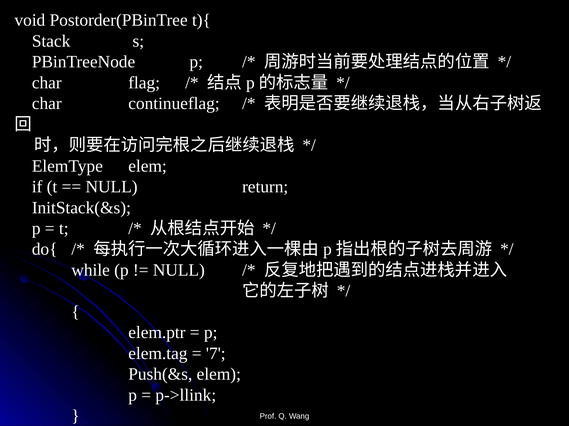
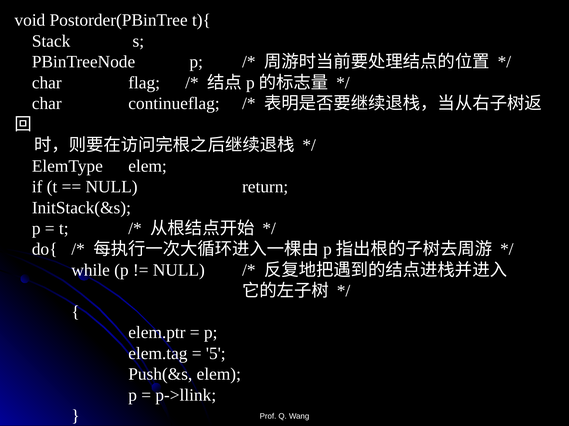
7: 7 -> 5 (216, 354)
